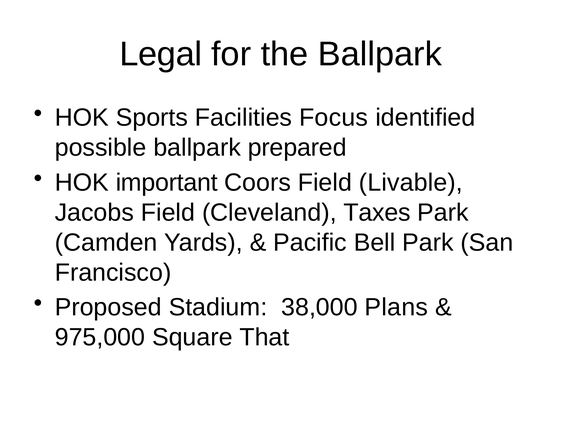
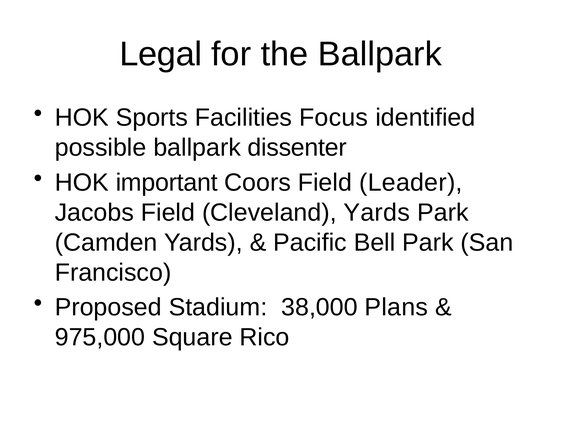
prepared: prepared -> dissenter (297, 148)
Livable: Livable -> Leader (411, 183)
Cleveland Taxes: Taxes -> Yards (377, 213)
That: That -> Rico (264, 338)
